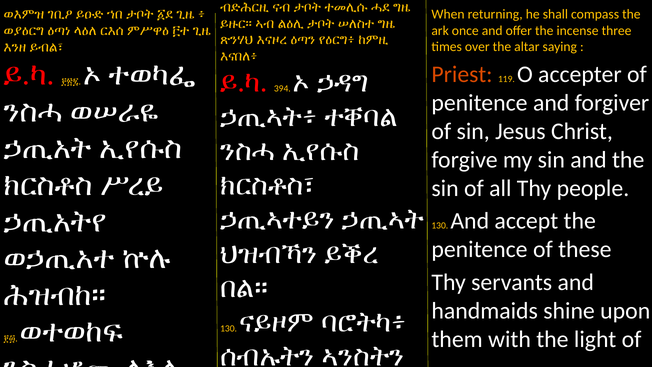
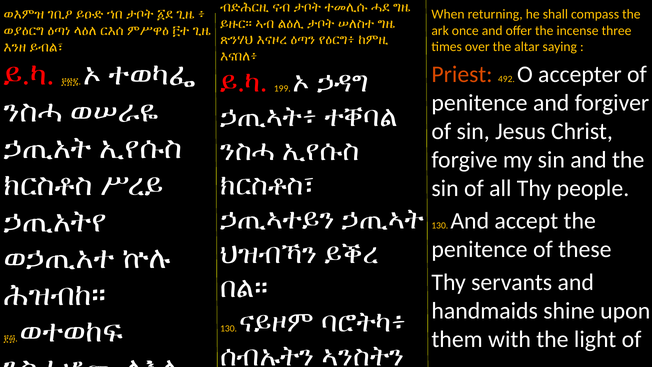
119: 119 -> 492 (506, 79)
394: 394 -> 199 (282, 89)
